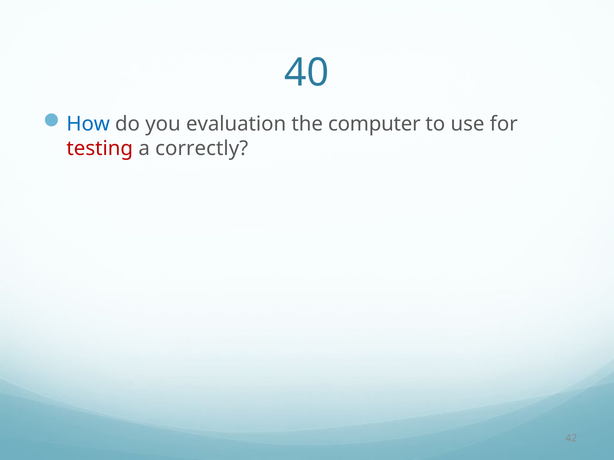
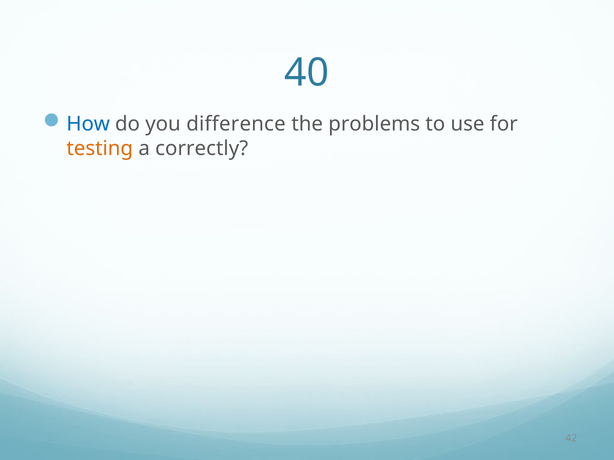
evaluation: evaluation -> difference (236, 124)
computer: computer -> problems (374, 124)
testing colour: red -> orange (100, 149)
